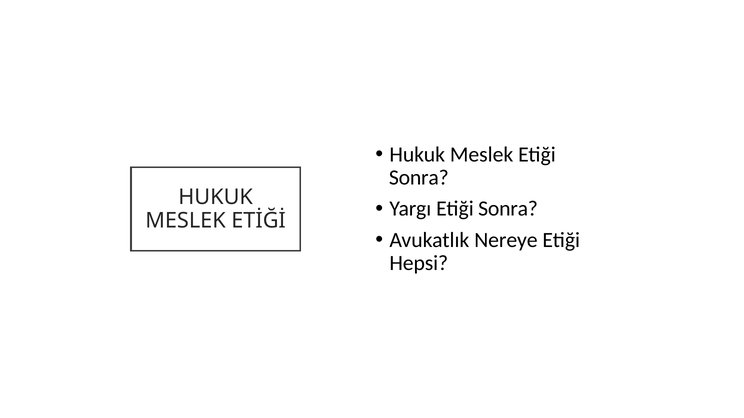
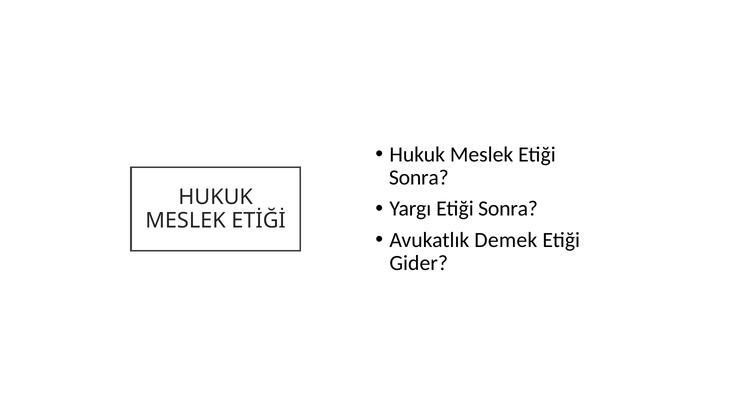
Nereye: Nereye -> Demek (506, 240)
Hepsi: Hepsi -> Gider (419, 264)
